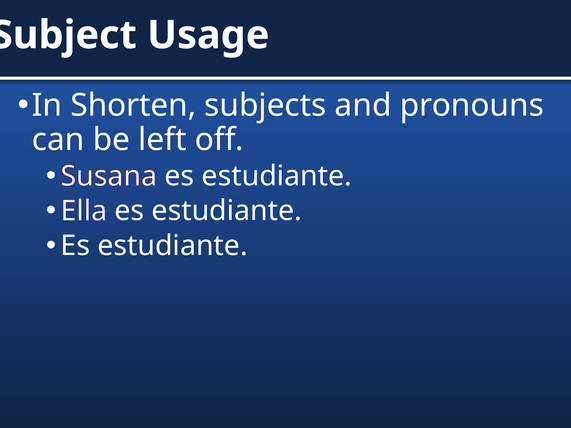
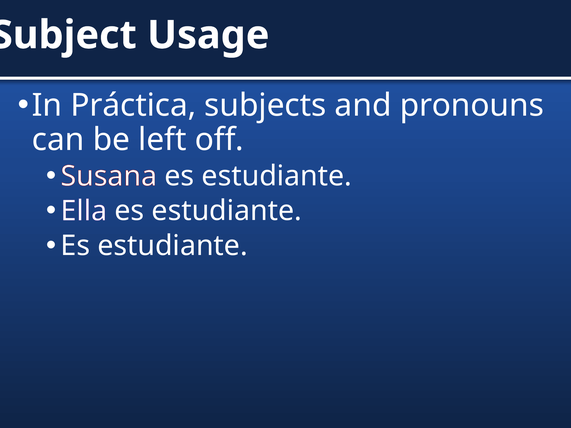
Shorten: Shorten -> Práctica (133, 105)
